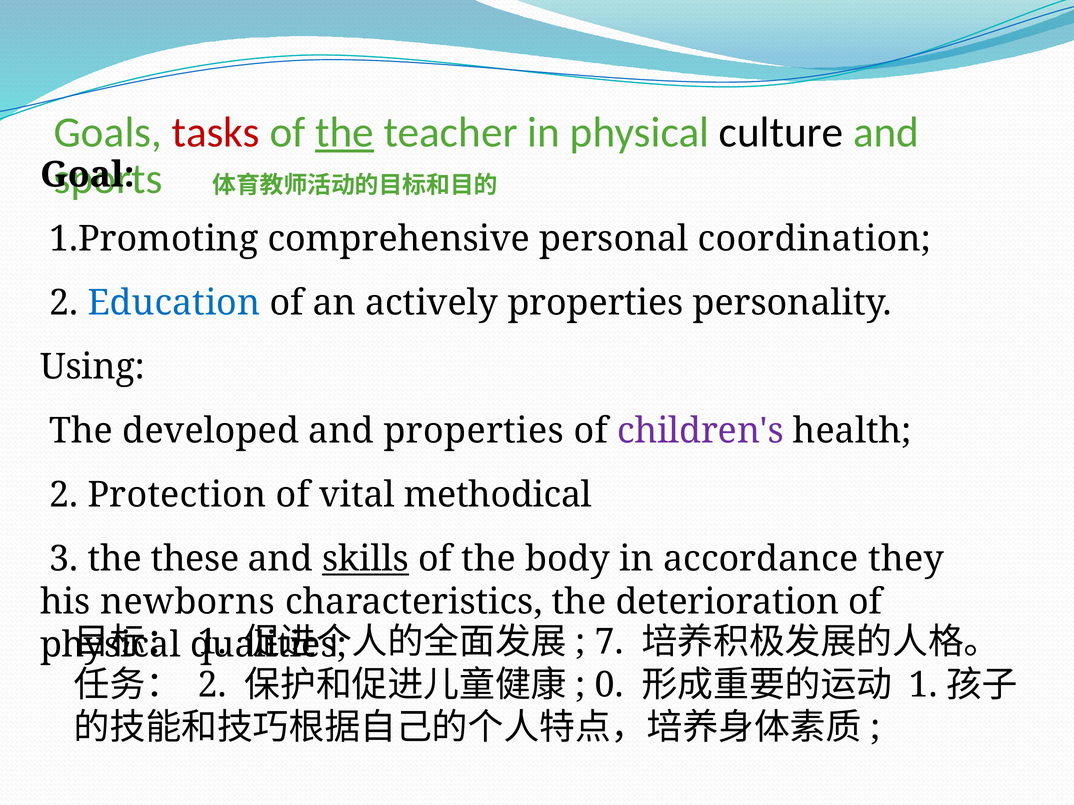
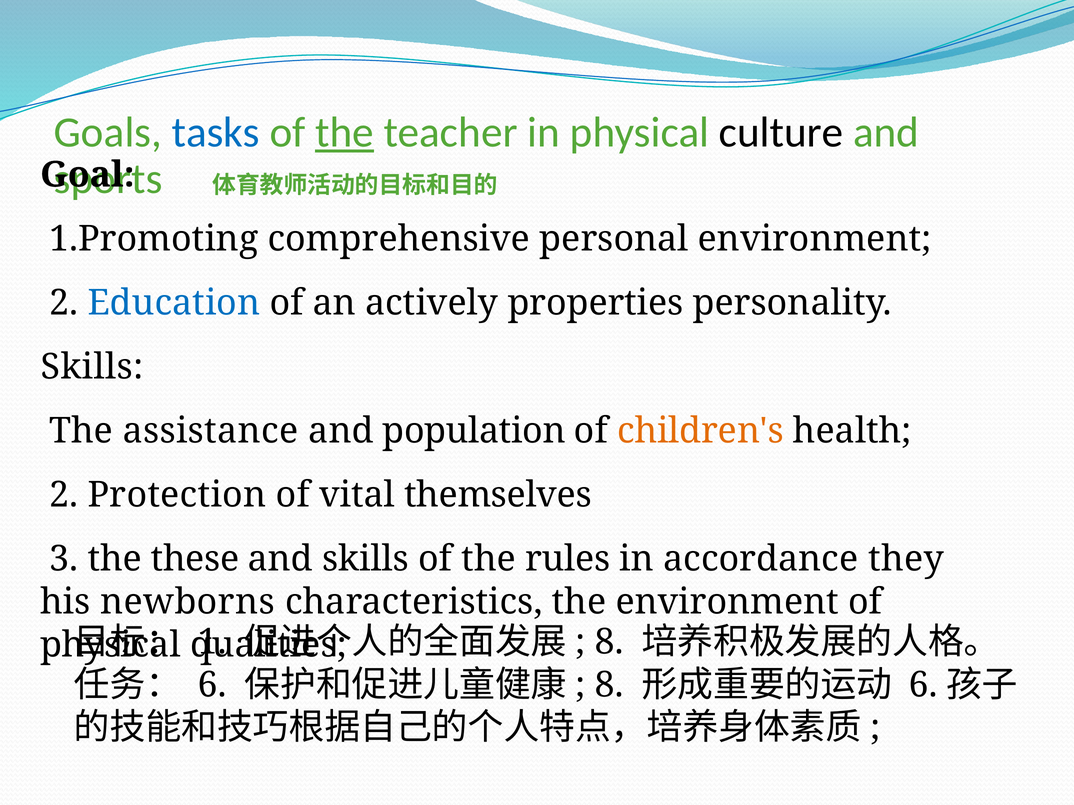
tasks colour: red -> blue (216, 132)
personal coordination: coordination -> environment (815, 239)
Using: Using -> Skills (92, 367)
developed: developed -> assistance (211, 431)
and properties: properties -> population (474, 431)
children's colour: purple -> orange (700, 431)
methodical: methodical -> themselves (498, 495)
skills underline: present -> none (366, 559)
body: body -> rules (568, 559)
the deterioration: deterioration -> environment (727, 602)
7: 7 -> 8 (609, 642)
2: 2 -> 6 (212, 685)
0: 0 -> 8 (609, 685)
1: 1 -> 6 (923, 685)
